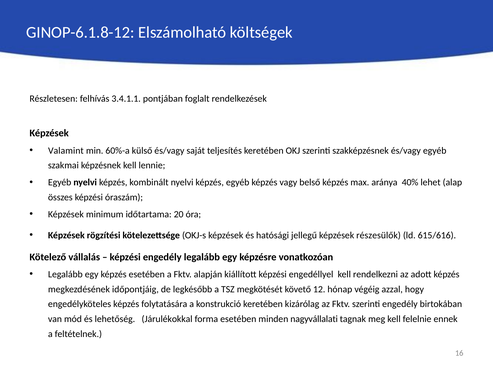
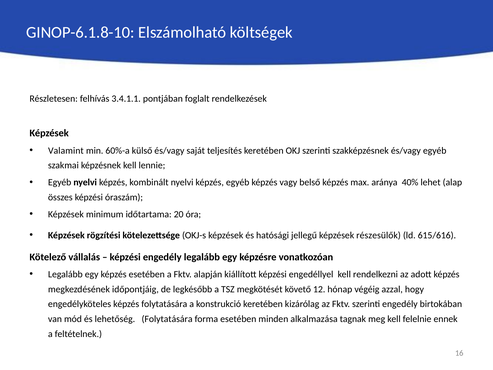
GINOP-6.1.8-12: GINOP-6.1.8-12 -> GINOP-6.1.8-10 (80, 32)
lehetőség Járulékokkal: Járulékokkal -> Folytatására (167, 319)
nagyvállalati: nagyvállalati -> alkalmazása (314, 319)
